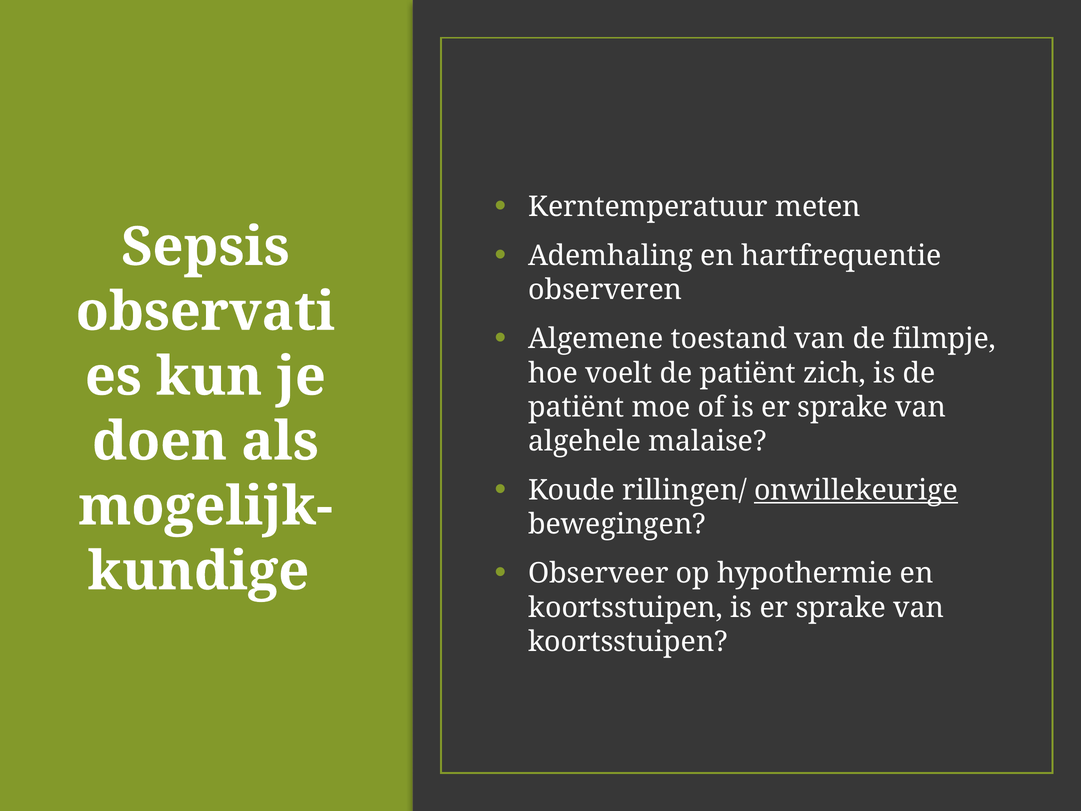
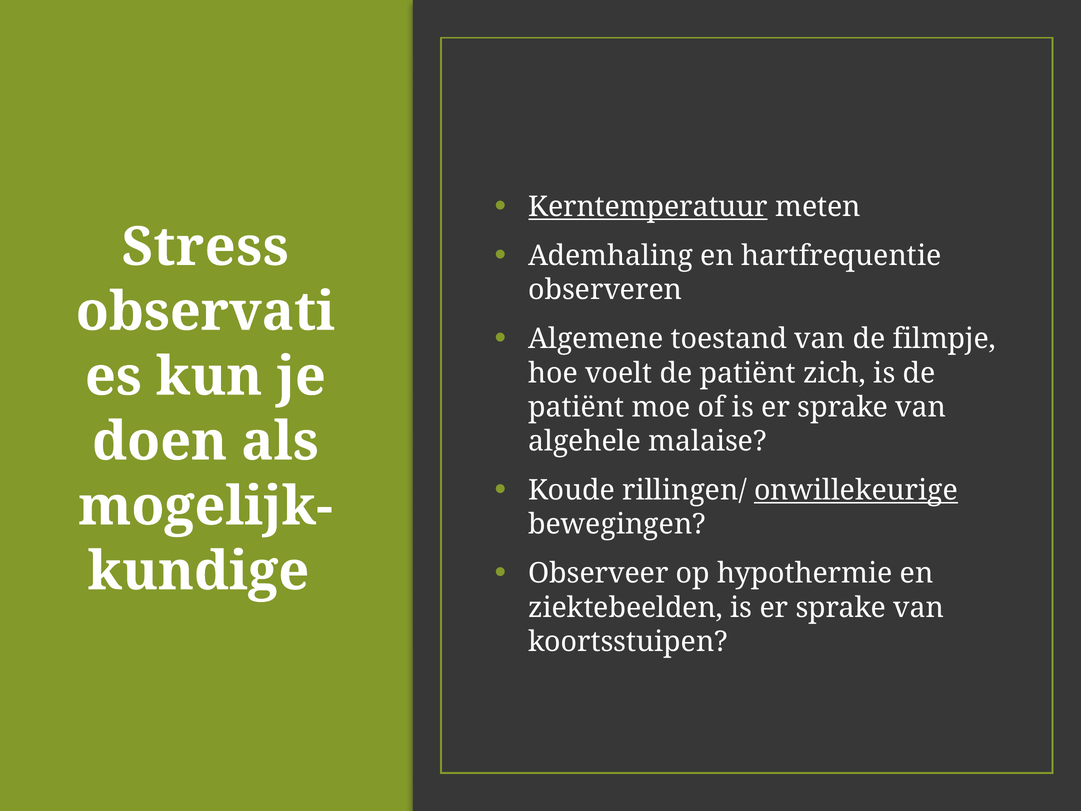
Kerntemperatuur underline: none -> present (648, 207)
Sepsis: Sepsis -> Stress (205, 247)
koortsstuipen: koortsstuipen -> ziektebeelden (626, 607)
